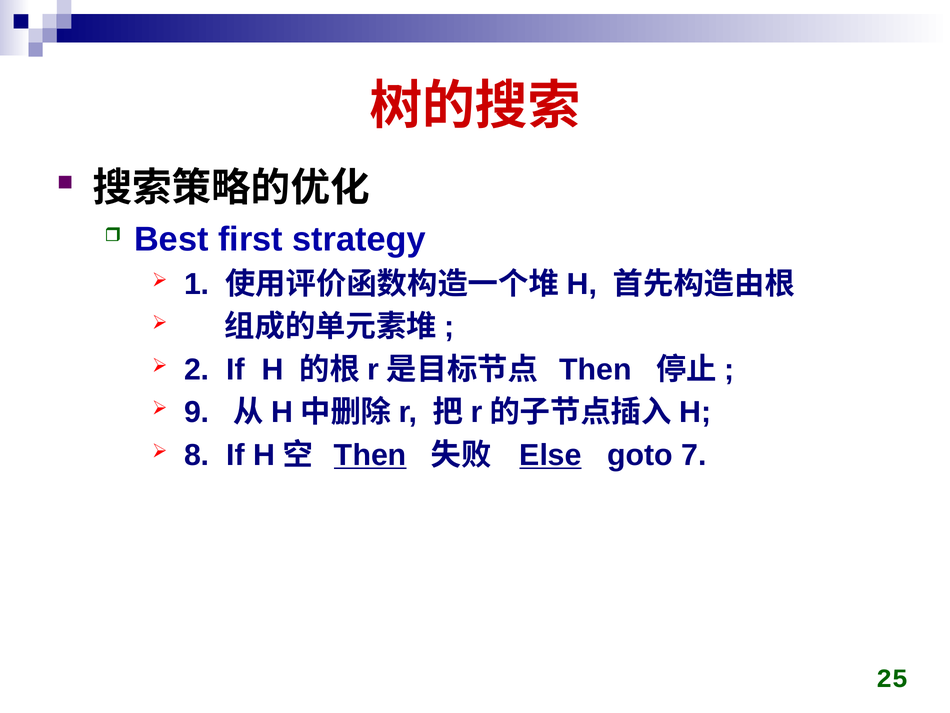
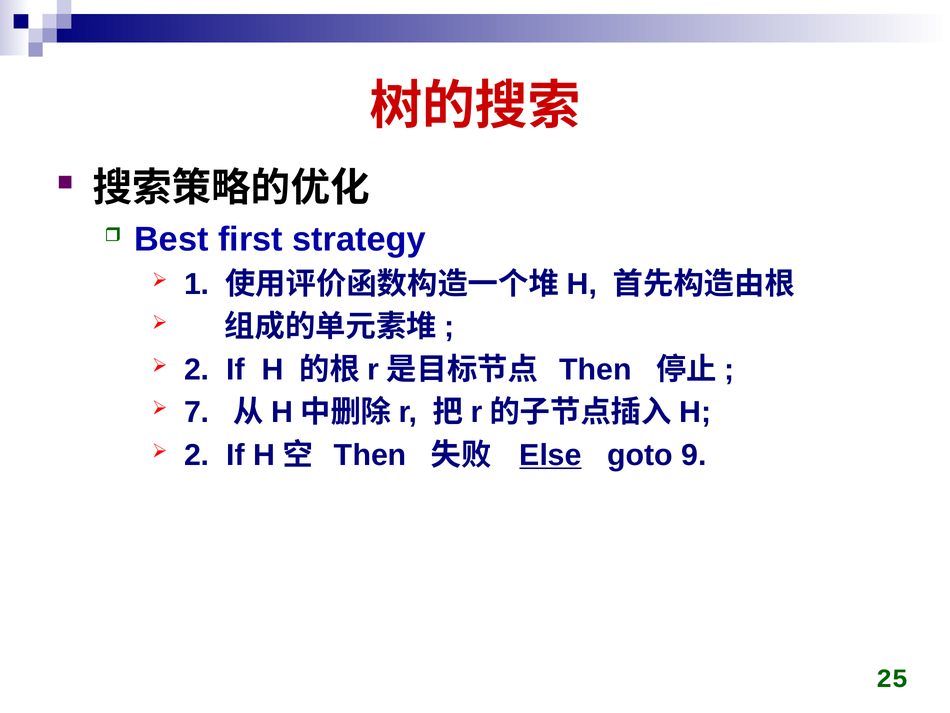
9: 9 -> 7 (197, 412)
8: 8 -> 2 (197, 455)
Then underline: present -> none (370, 455)
7: 7 -> 9 (694, 455)
